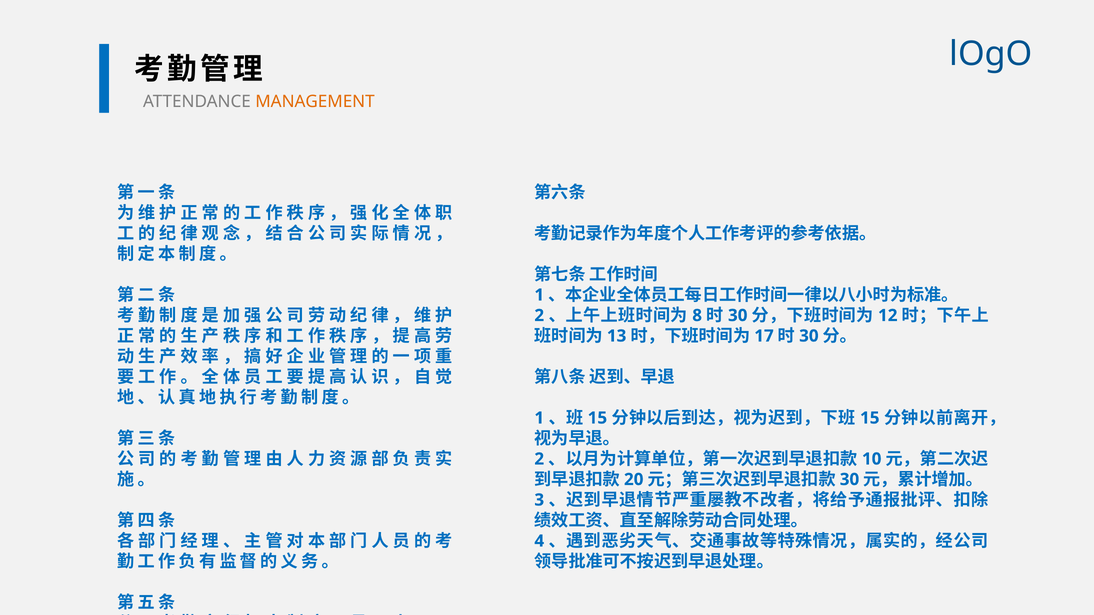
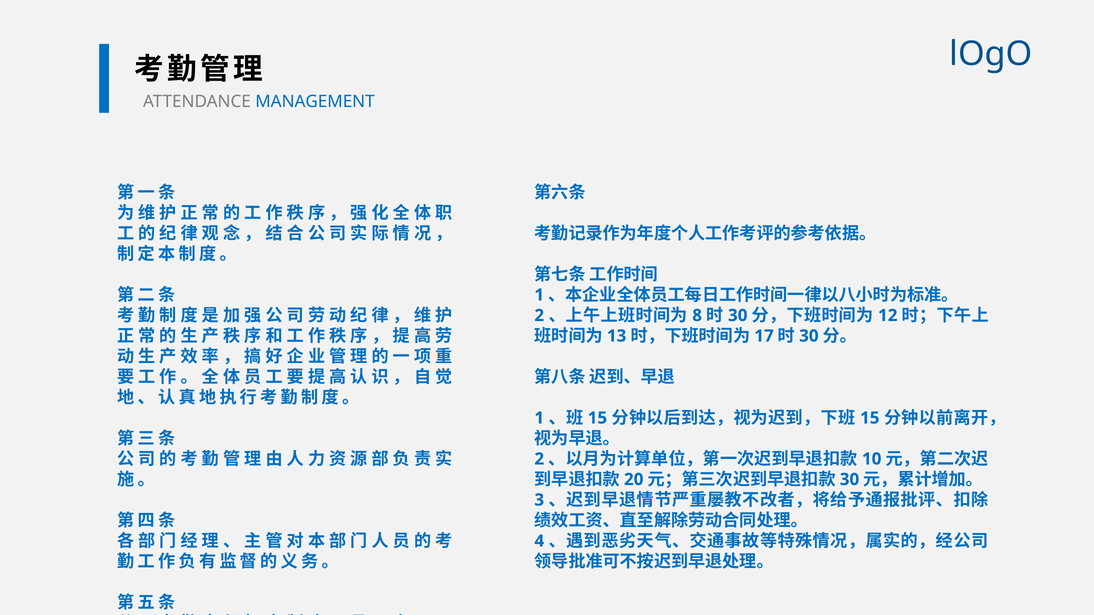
MANAGEMENT colour: orange -> blue (315, 102)
